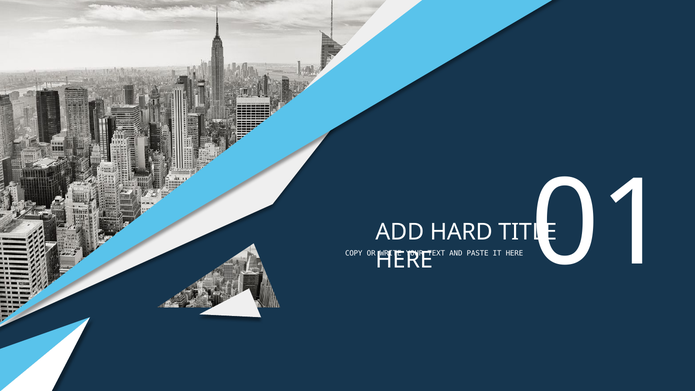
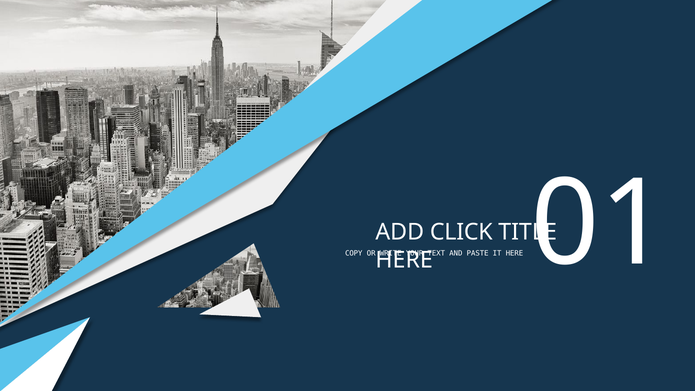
HARD: HARD -> CLICK (461, 232)
